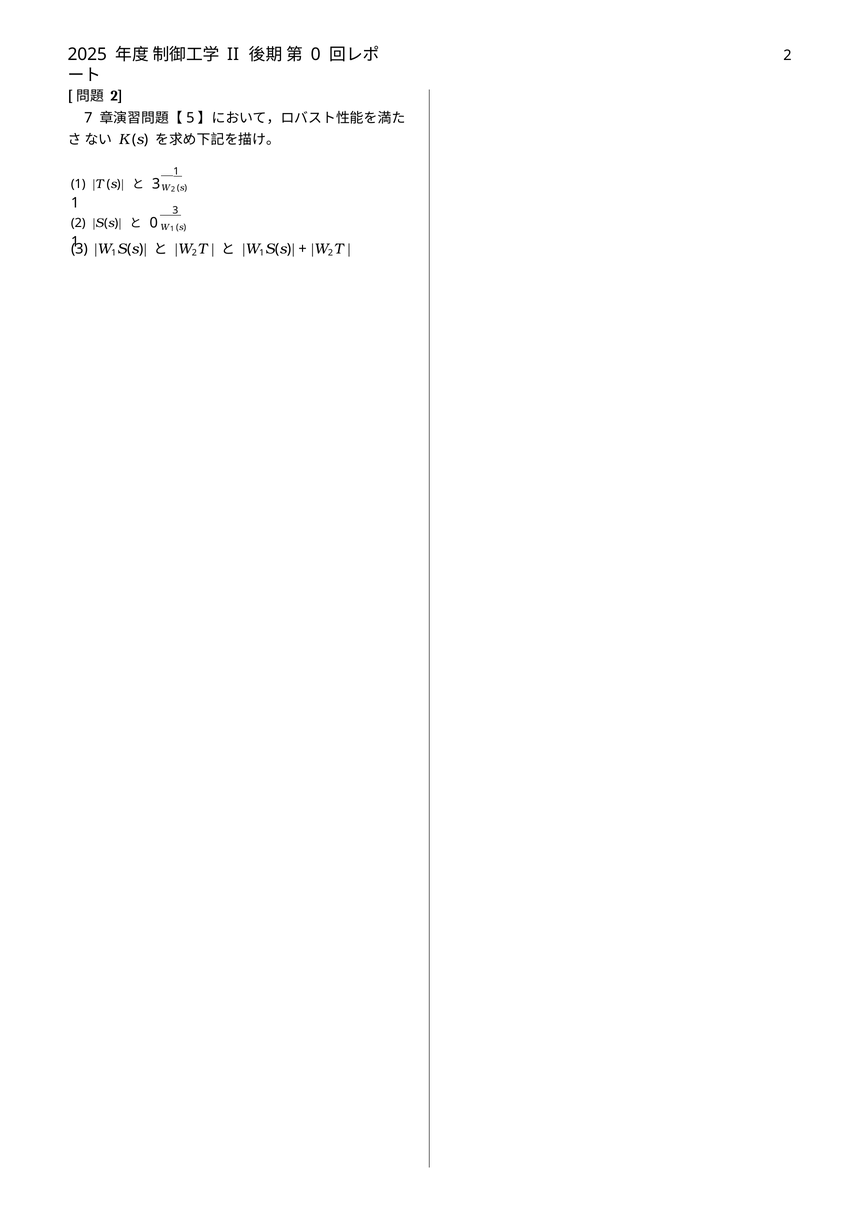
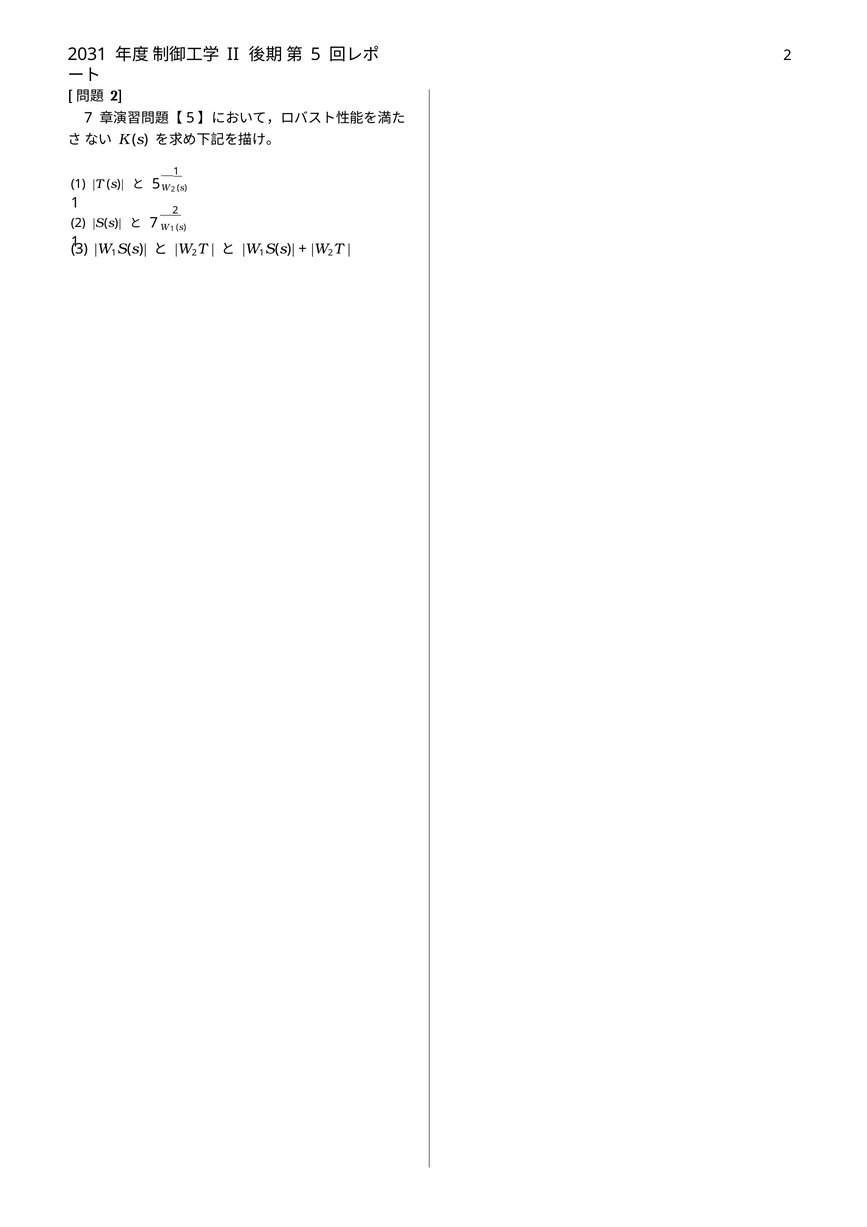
2025: 2025 -> 2031 (87, 55)
0: 0 -> 5 (316, 55)
3: 3 -> 5 (156, 184)
3: 3 -> 2 (175, 211)
0: 0 -> 7 (154, 223)
